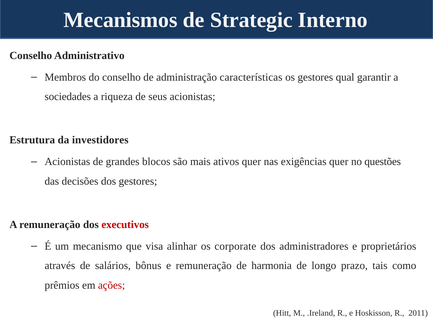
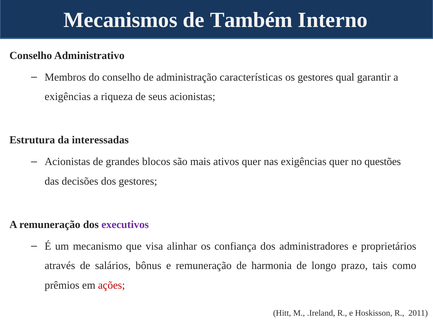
Strategic: Strategic -> Também (251, 20)
sociedades: sociedades -> exigências (68, 97)
investidores: investidores -> interessadas (100, 140)
executivos colour: red -> purple (125, 224)
corporate: corporate -> confiança (235, 246)
